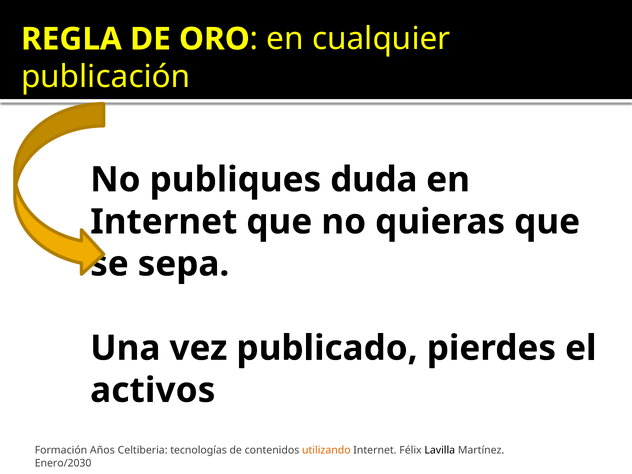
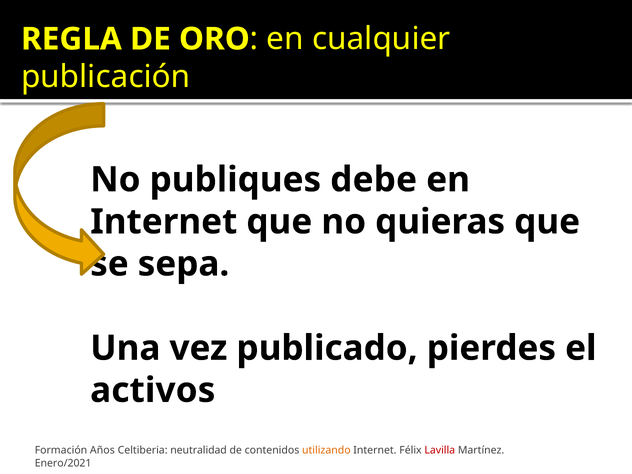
duda: duda -> debe (374, 180)
tecnologías: tecnologías -> neutralidad (199, 450)
Lavilla colour: black -> red (440, 450)
Enero/2030: Enero/2030 -> Enero/2021 (63, 463)
